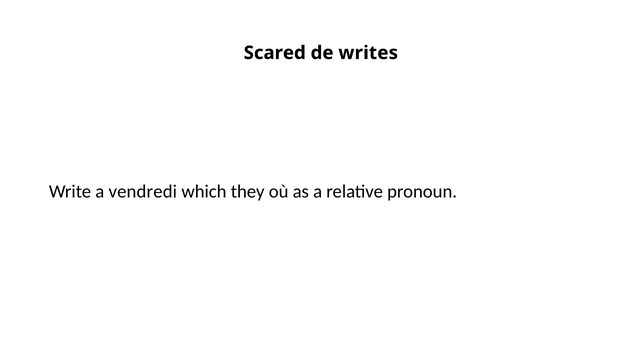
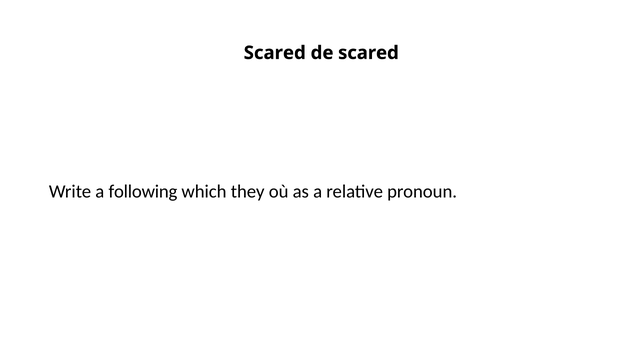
de writes: writes -> scared (368, 53)
vendredi: vendredi -> following (143, 192)
